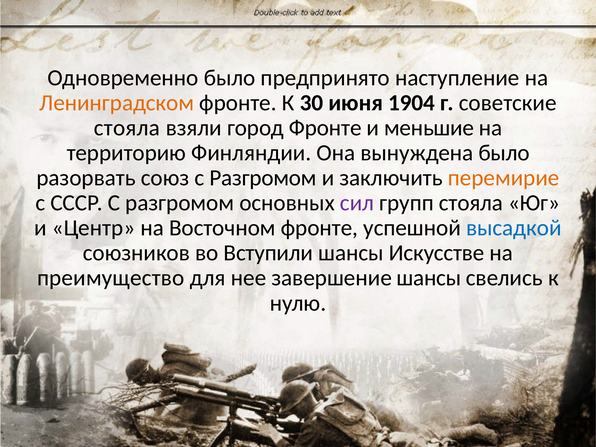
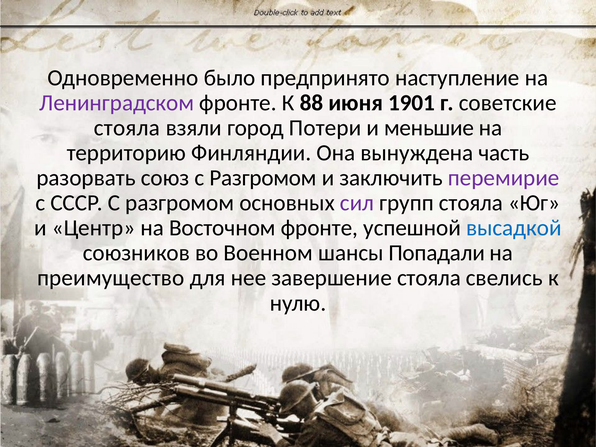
Ленинградском colour: orange -> purple (117, 103)
30: 30 -> 88 (312, 103)
1904: 1904 -> 1901 (412, 103)
город Фронте: Фронте -> Потери (325, 128)
вынуждена было: было -> часть (504, 153)
перемирие colour: orange -> purple (504, 178)
Вступили: Вступили -> Военном (268, 253)
Искусстве: Искусстве -> Попадали (437, 253)
завершение шансы: шансы -> стояла (429, 278)
